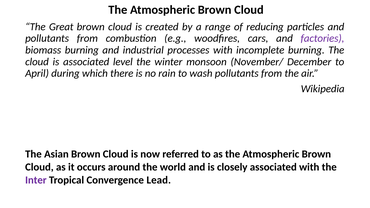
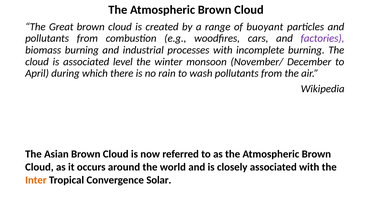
reducing: reducing -> buoyant (265, 27)
Inter colour: purple -> orange (36, 180)
Lead: Lead -> Solar (159, 180)
